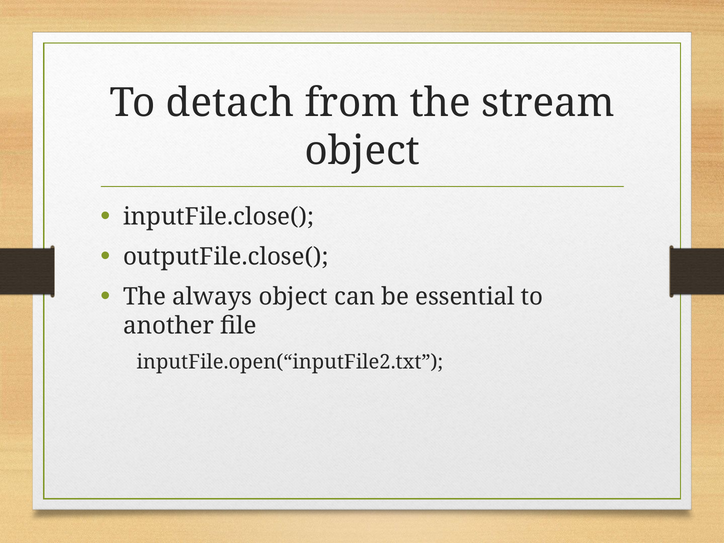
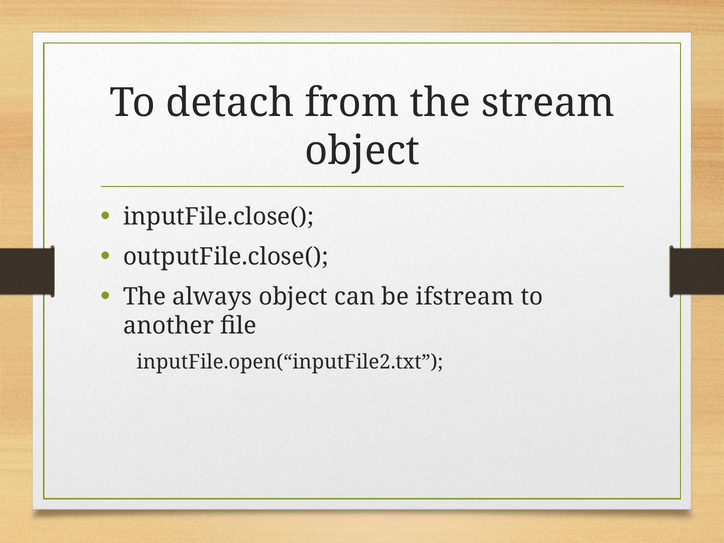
essential: essential -> ifstream (465, 297)
